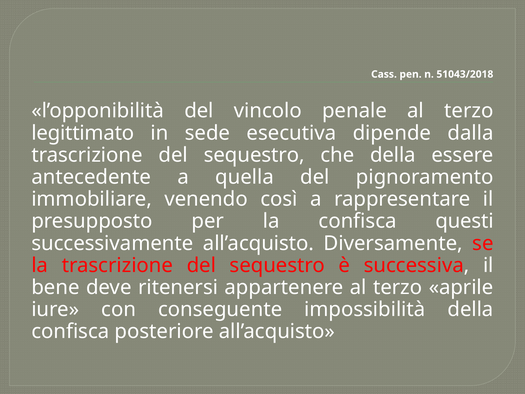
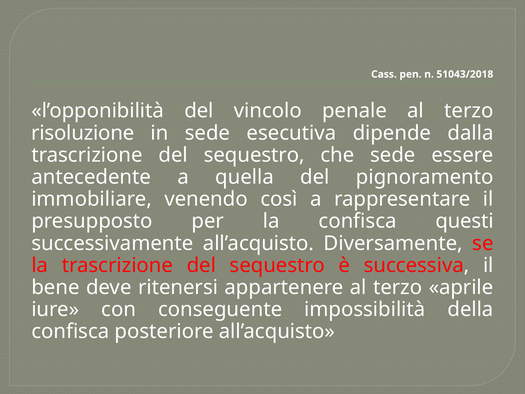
legittimato: legittimato -> risoluzione (83, 133)
che della: della -> sede (393, 155)
